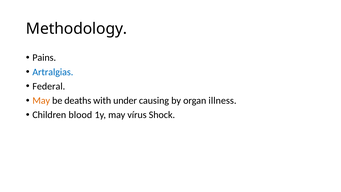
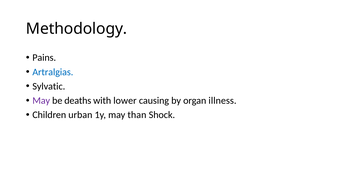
Federal: Federal -> Sylvatic (49, 86)
May colour: orange -> purple (41, 101)
under: under -> lower (125, 101)
blood: blood -> urban (80, 115)
vírus: vírus -> than (137, 115)
